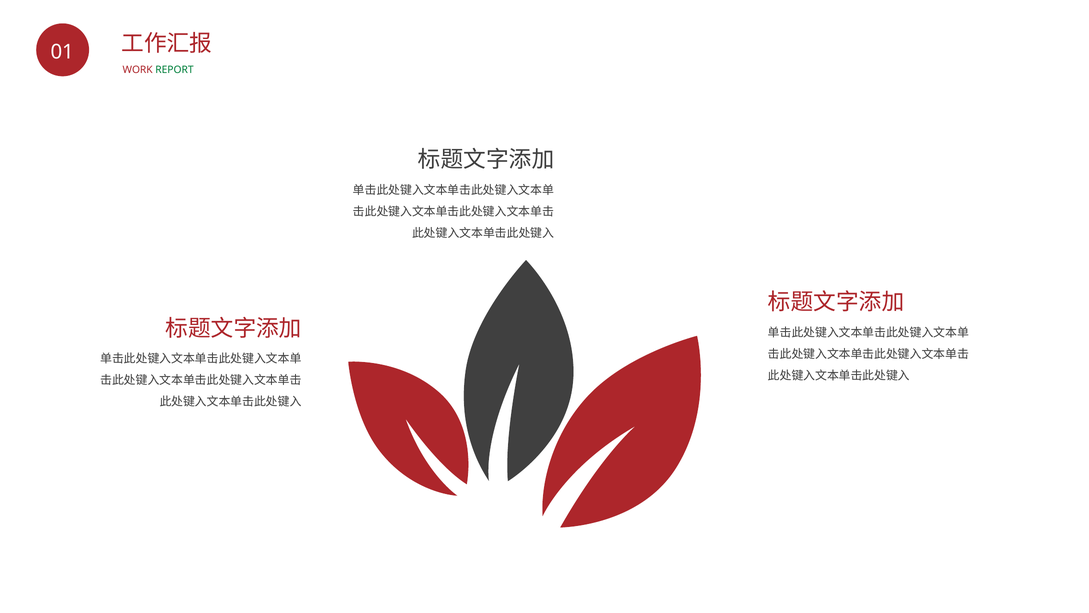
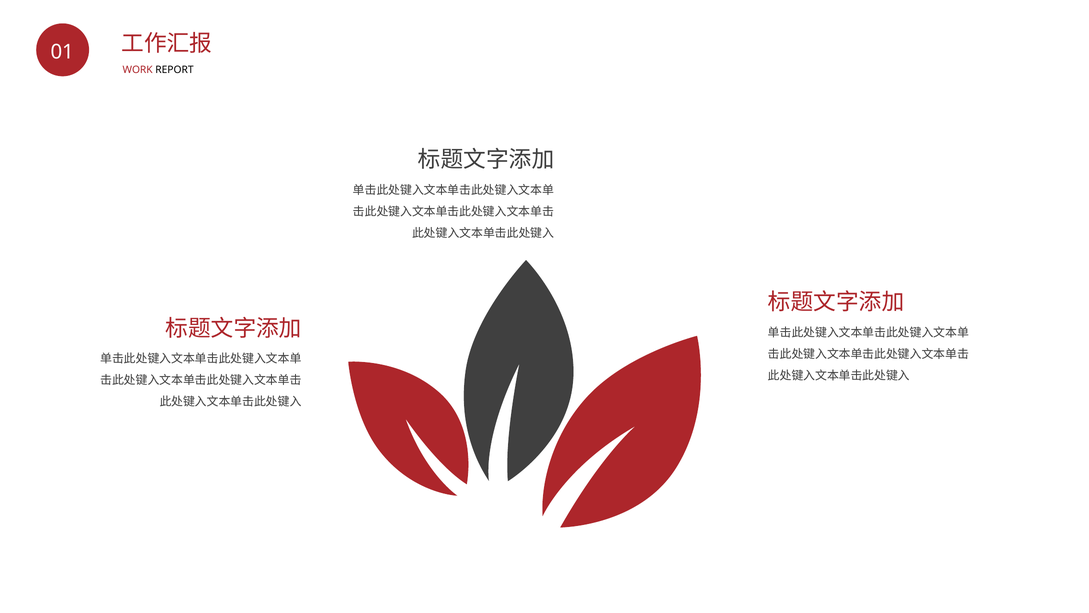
REPORT colour: green -> black (174, 70)
